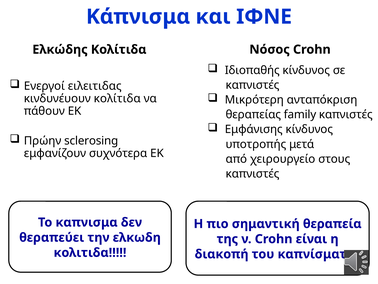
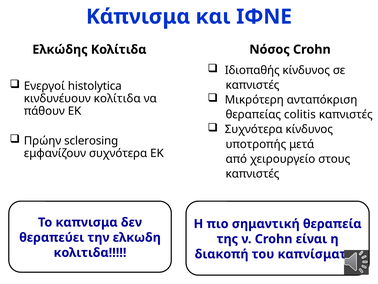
ειλειτιδας: ειλειτιδας -> histolytica (95, 86)
family: family -> colitis (300, 114)
Εμφάνισης: Εμφάνισης -> Συχνότερα (254, 129)
